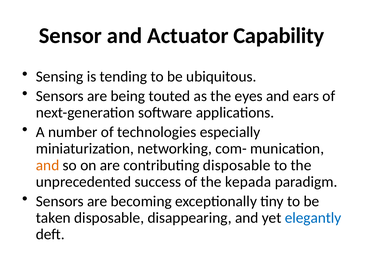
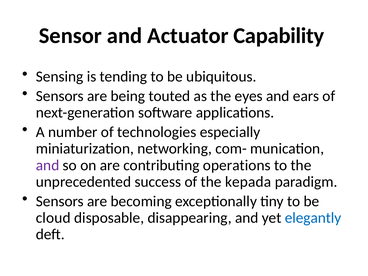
and colour: orange -> purple (48, 165)
contributing disposable: disposable -> operations (237, 165)
taken: taken -> cloud (53, 218)
